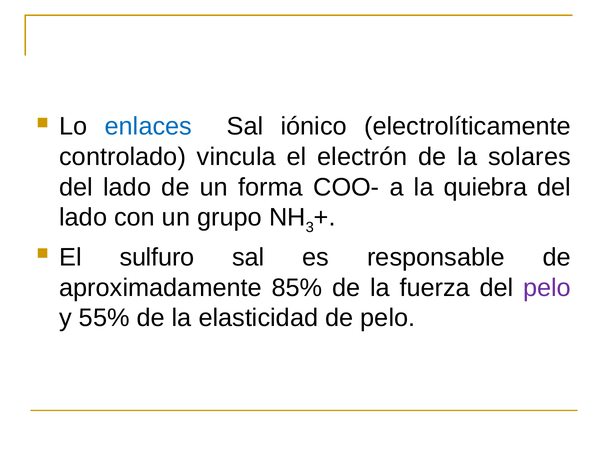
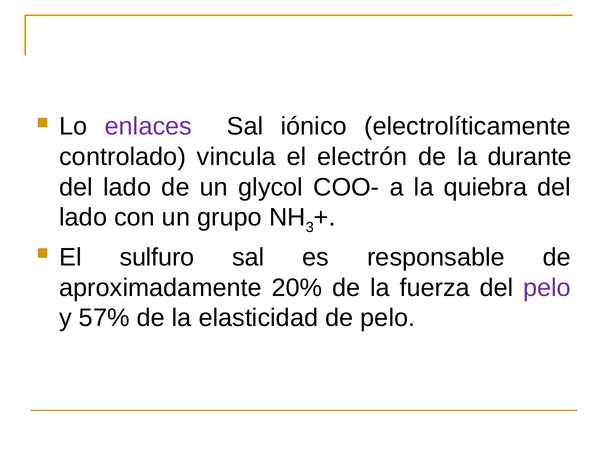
enlaces colour: blue -> purple (148, 126)
solares: solares -> durante (530, 157)
forma: forma -> glycol (271, 187)
85%: 85% -> 20% (297, 288)
55%: 55% -> 57% (104, 318)
